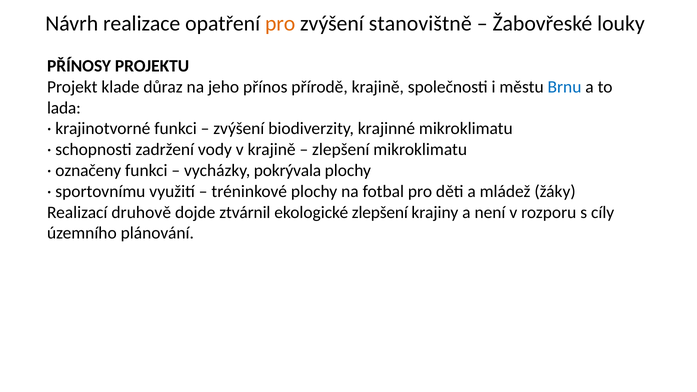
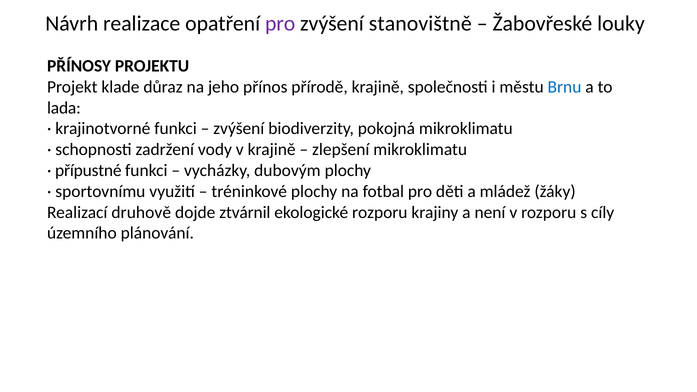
pro colour: orange -> purple (280, 23)
krajinné: krajinné -> pokojná (386, 129)
označeny: označeny -> přípustné (88, 171)
pokrývala: pokrývala -> dubovým (287, 171)
ekologické zlepšení: zlepšení -> rozporu (380, 212)
